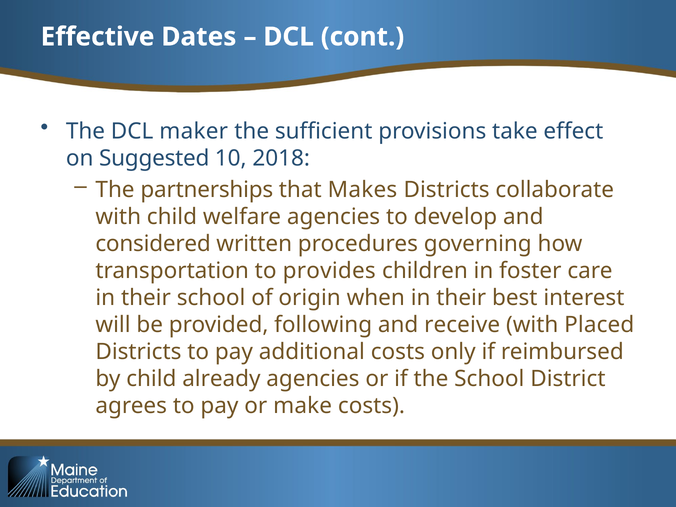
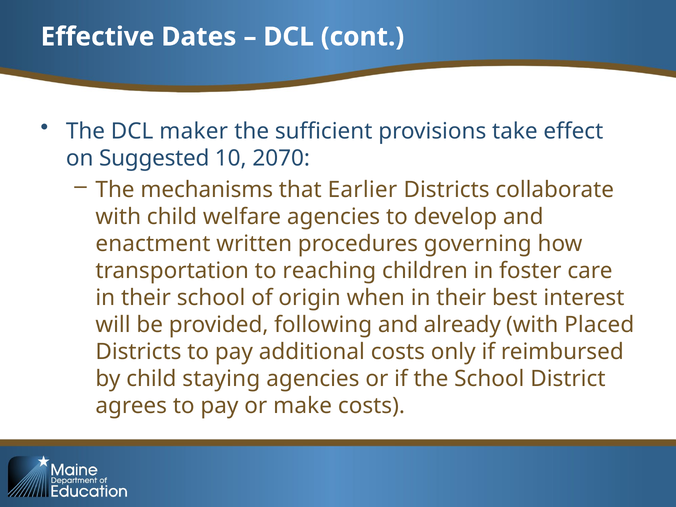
2018: 2018 -> 2070 (281, 158)
partnerships: partnerships -> mechanisms (207, 190)
Makes: Makes -> Earlier (362, 190)
considered: considered -> enactment (153, 244)
provides: provides -> reaching (329, 271)
receive: receive -> already (462, 325)
already: already -> staying (221, 379)
